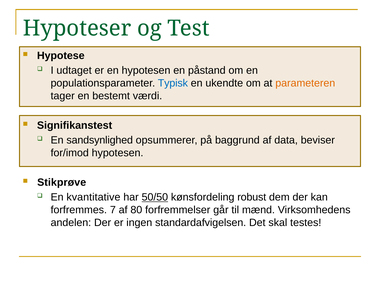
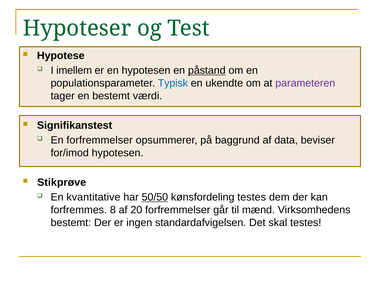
udtaget: udtaget -> imellem (74, 70)
påstand underline: none -> present (207, 70)
parameteren colour: orange -> purple (305, 83)
En sandsynlighed: sandsynlighed -> forfremmelser (100, 140)
kønsfordeling robust: robust -> testes (252, 197)
7: 7 -> 8 (113, 210)
80: 80 -> 20 (136, 210)
andelen: andelen -> bestemt (71, 223)
